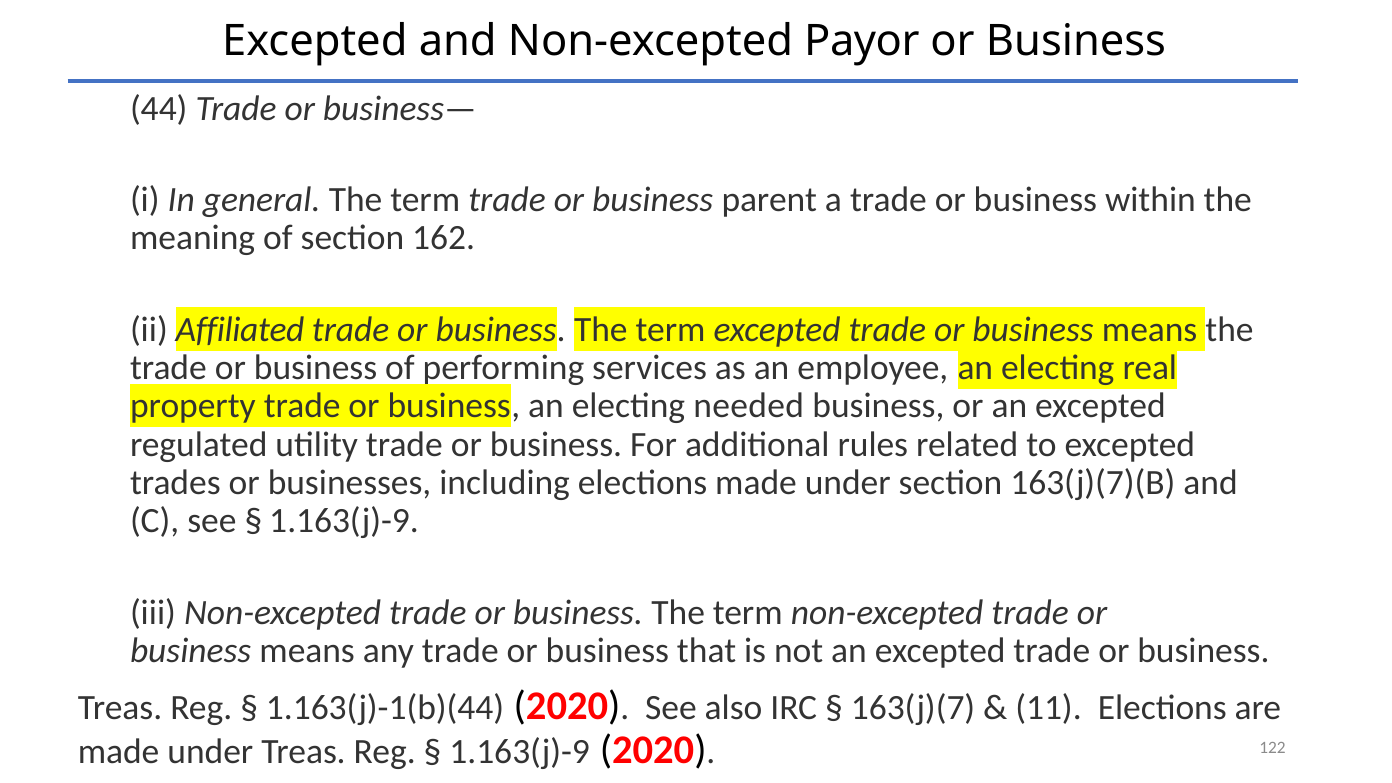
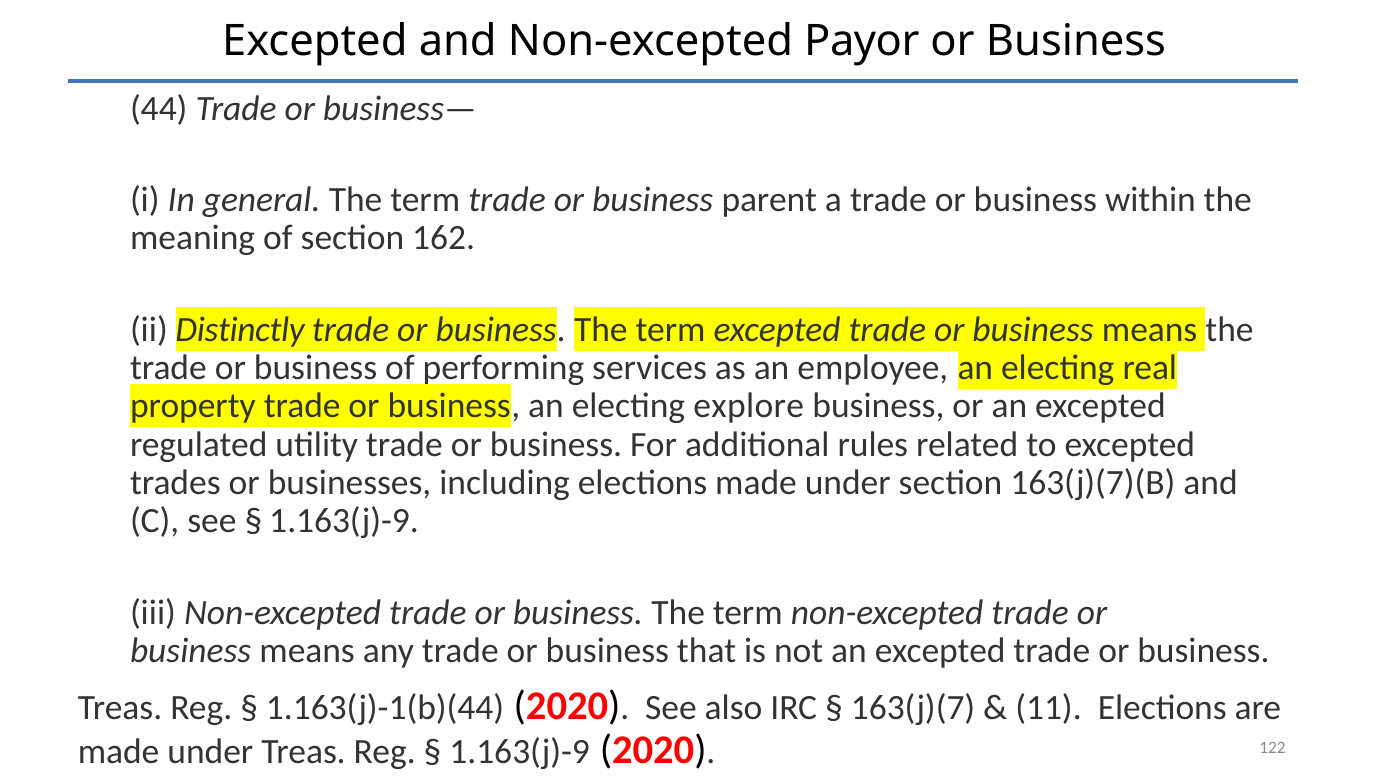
Affiliated: Affiliated -> Distinctly (240, 329)
needed: needed -> explore (749, 406)
